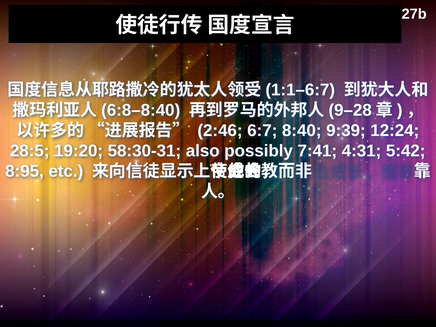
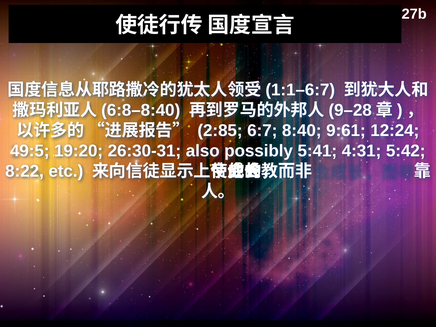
2:46: 2:46 -> 2:85 (220, 131)
9:39: 9:39 -> 9:61 (346, 131)
28:5: 28:5 -> 49:5 (30, 151)
58:30-31: 58:30-31 -> 26:30-31 (144, 151)
7:41: 7:41 -> 5:41 (317, 151)
8:95: 8:95 -> 8:22 (25, 171)
